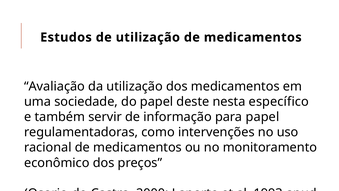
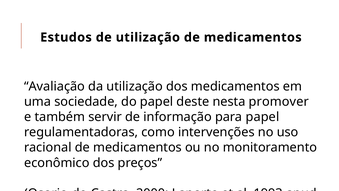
específico: específico -> promover (279, 102)
